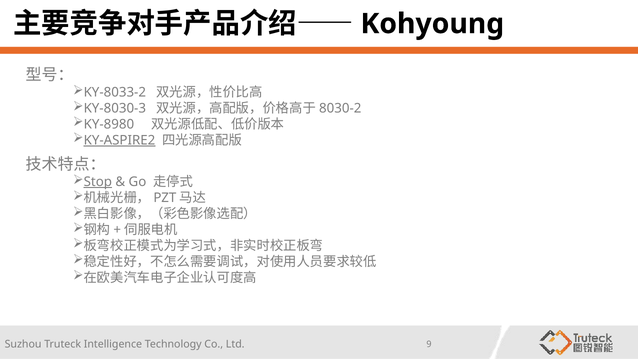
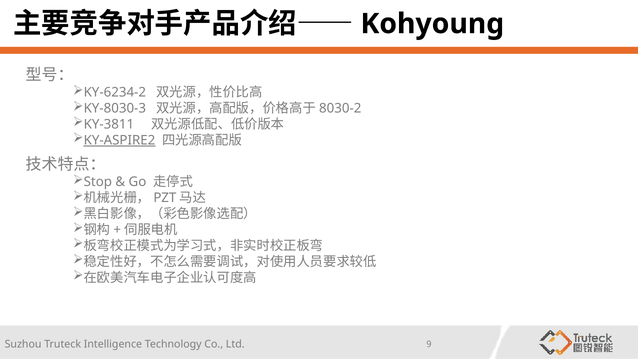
KY-8033-2: KY-8033-2 -> KY-6234-2 (115, 92)
KY-8980: KY-8980 -> KY-3811 (109, 124)
Stop underline: present -> none (98, 182)
